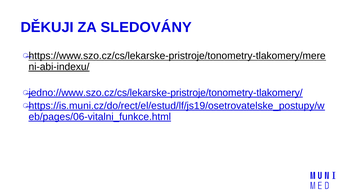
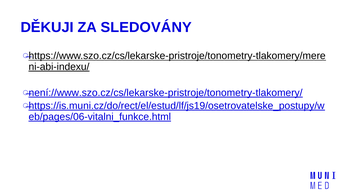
jedno://www.szo.cz/cs/lekarske-pristroje/tonometry-tlakomery/: jedno://www.szo.cz/cs/lekarske-pristroje/tonometry-tlakomery/ -> není://www.szo.cz/cs/lekarske-pristroje/tonometry-tlakomery/ (166, 93)
